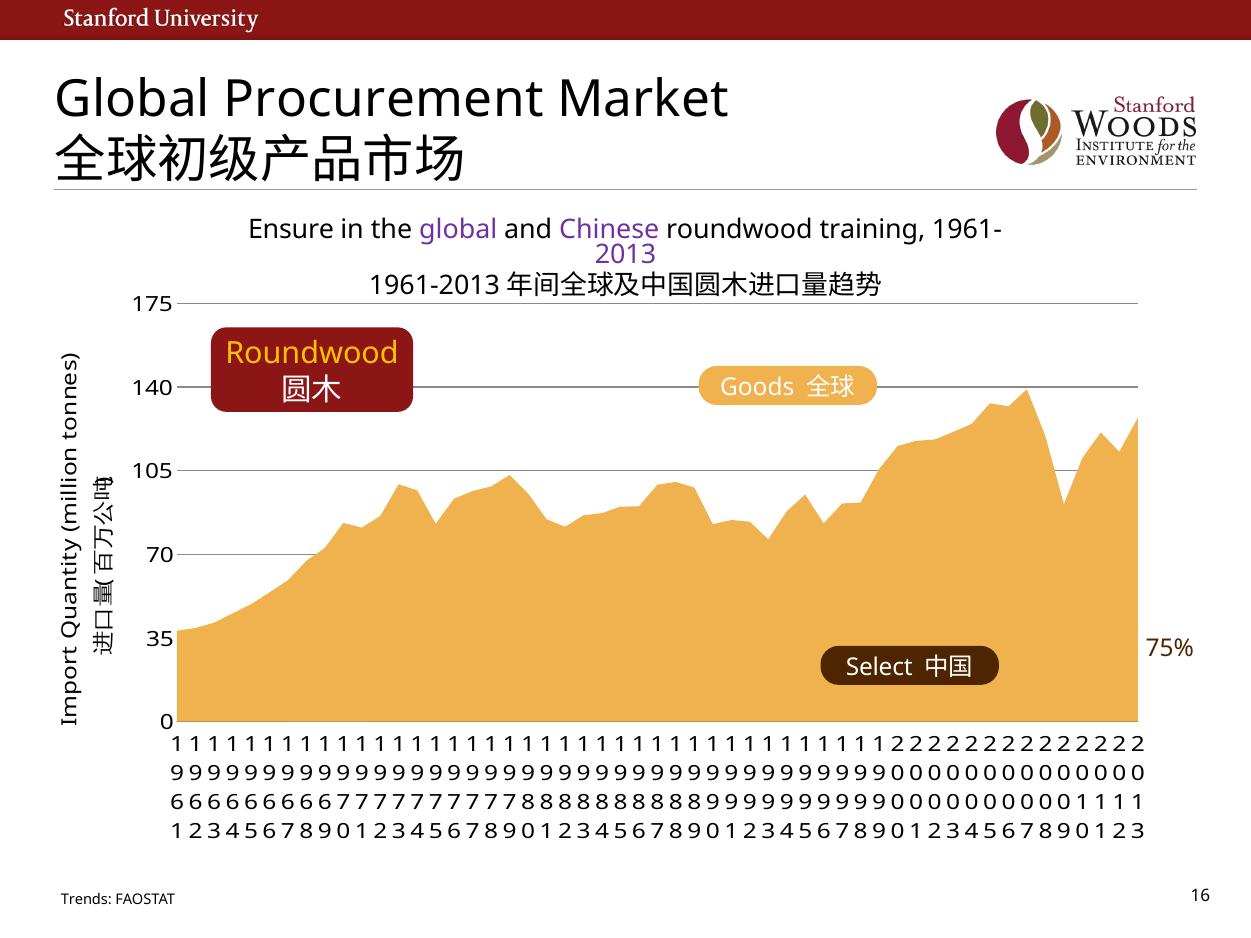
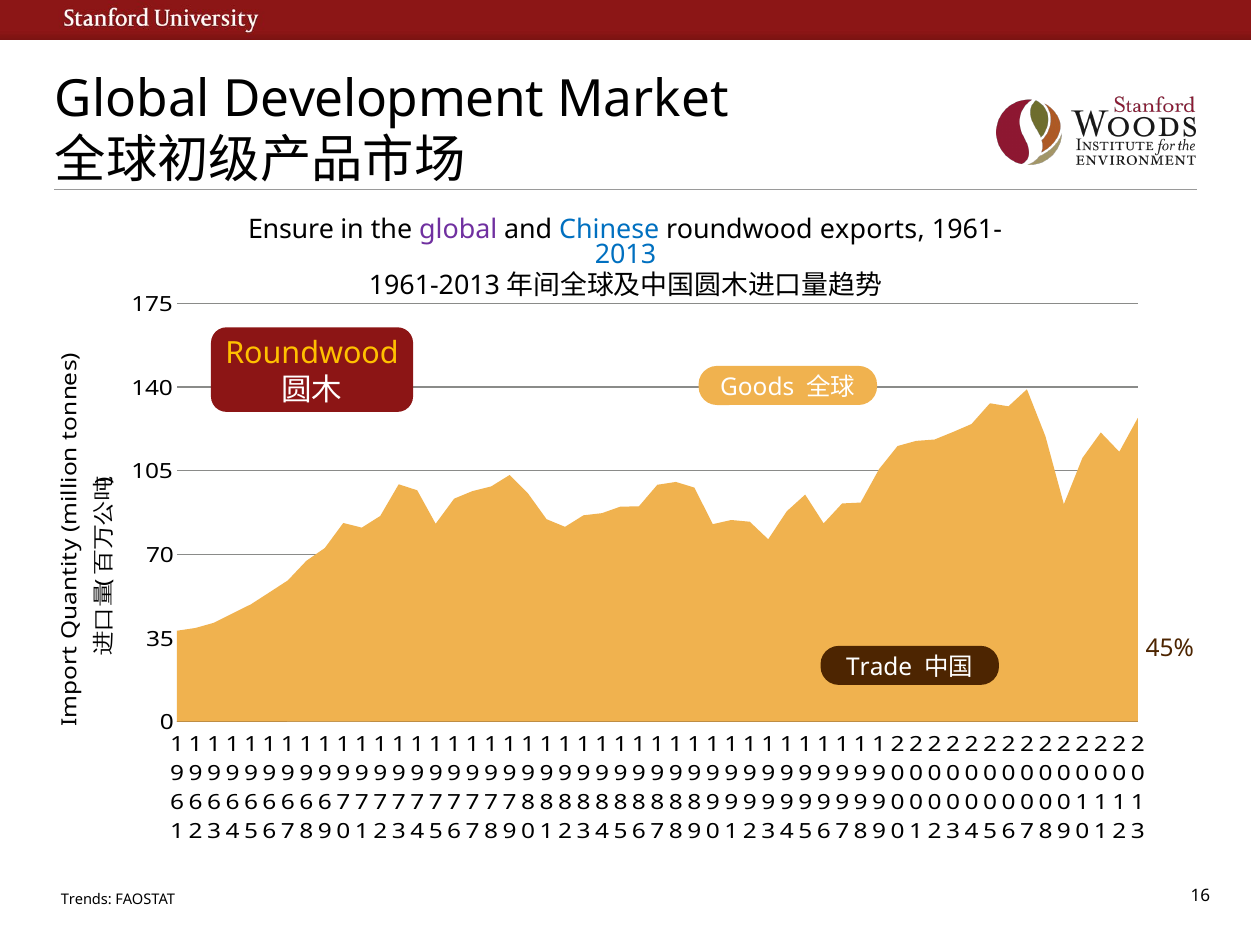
Procurement: Procurement -> Development (384, 99)
Chinese colour: purple -> blue (609, 229)
training: training -> exports (872, 229)
2013 colour: purple -> blue (626, 255)
75%: 75% -> 45% (1170, 648)
Select: Select -> Trade (879, 667)
